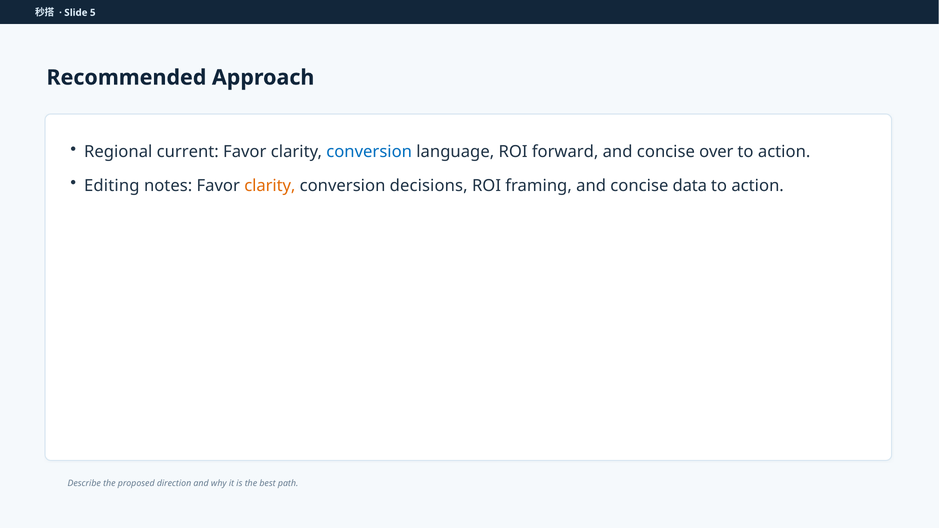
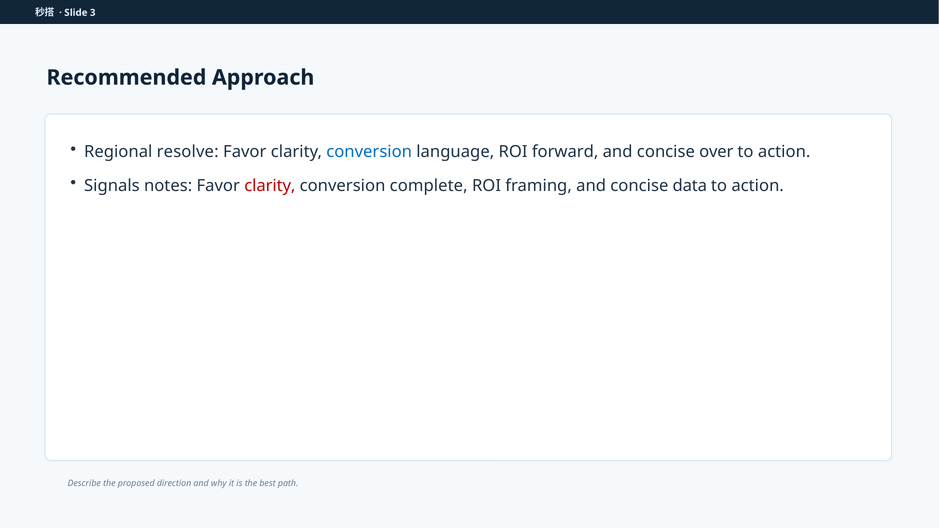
5: 5 -> 3 (93, 13)
current: current -> resolve (188, 152)
Editing: Editing -> Signals (112, 186)
clarity colour: orange -> red (270, 186)
decisions: decisions -> complete (429, 186)
